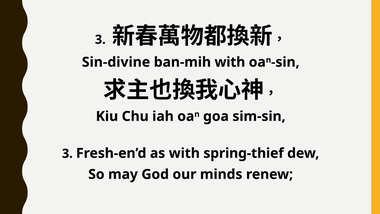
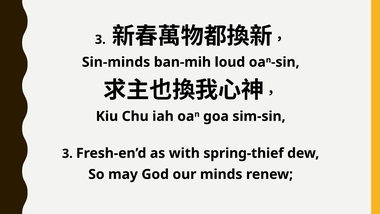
Sin-divine: Sin-divine -> Sin-minds (116, 62)
ban-mih with: with -> loud (230, 62)
